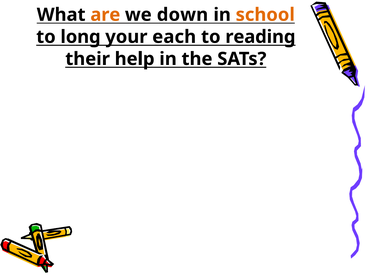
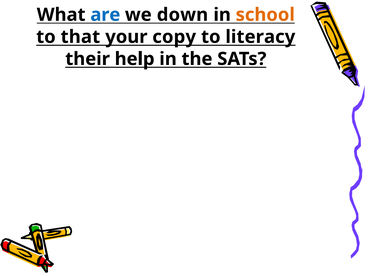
are colour: orange -> blue (105, 15)
long: long -> that (80, 37)
each: each -> copy (174, 37)
reading: reading -> literacy (260, 37)
